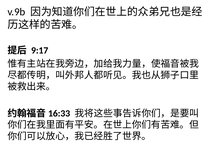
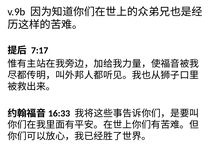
9:17: 9:17 -> 7:17 (40, 50)
